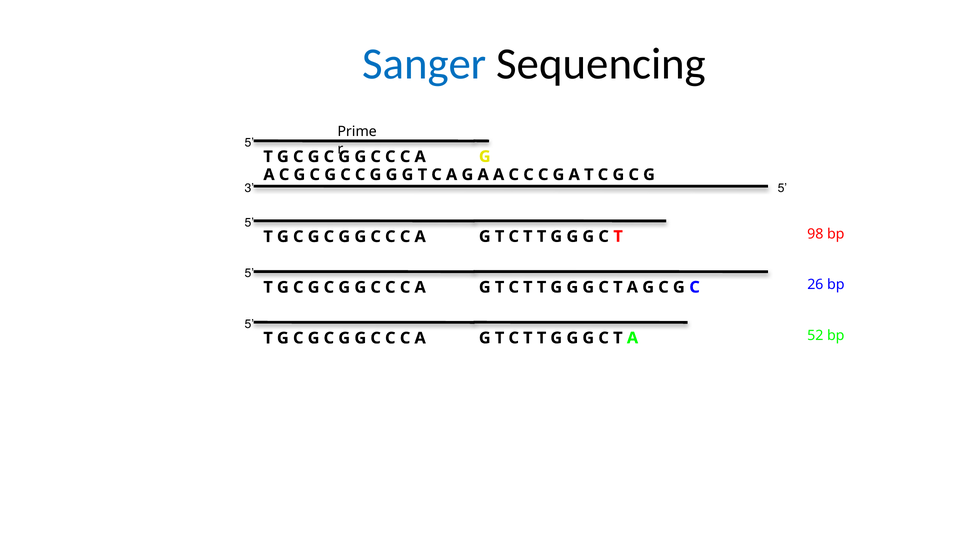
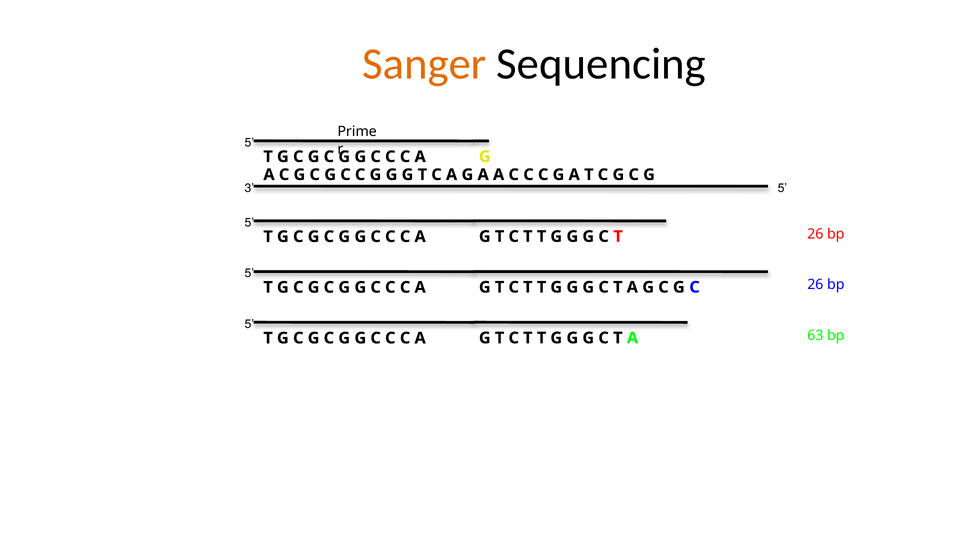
Sanger colour: blue -> orange (424, 64)
A 98: 98 -> 26 (815, 234)
52: 52 -> 63 (815, 335)
